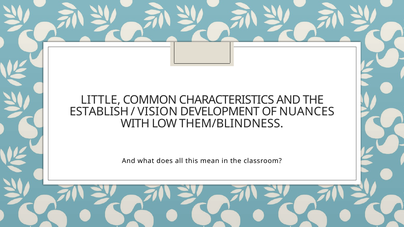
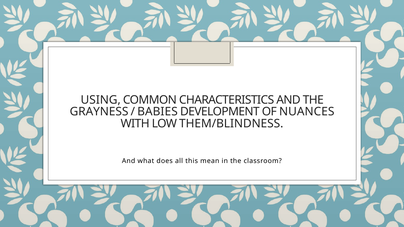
LITTLE: LITTLE -> USING (101, 100)
ESTABLISH: ESTABLISH -> GRAYNESS (99, 112)
VISION: VISION -> BABIES (158, 112)
